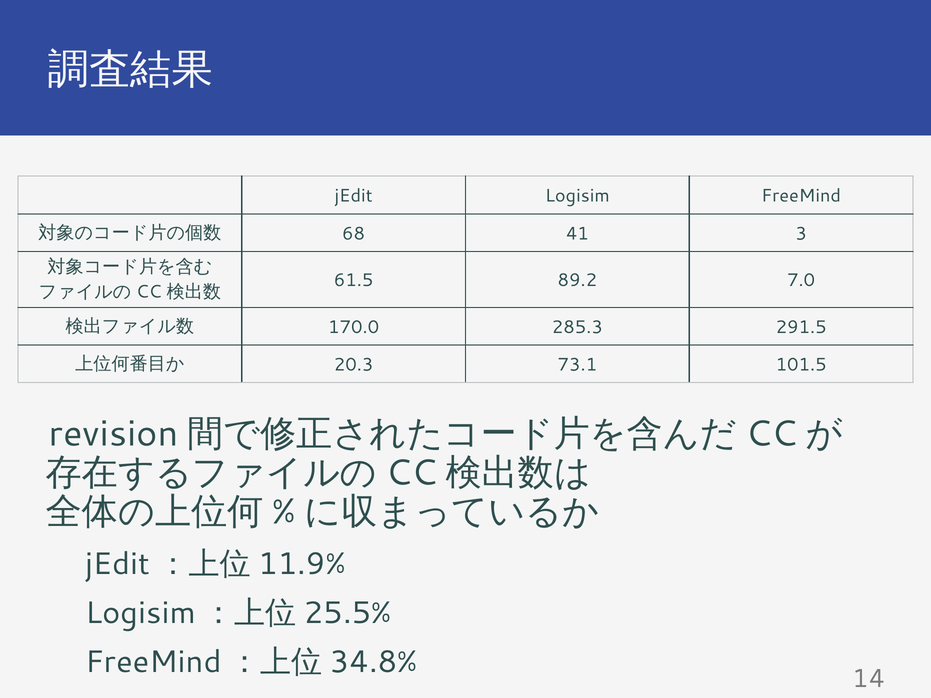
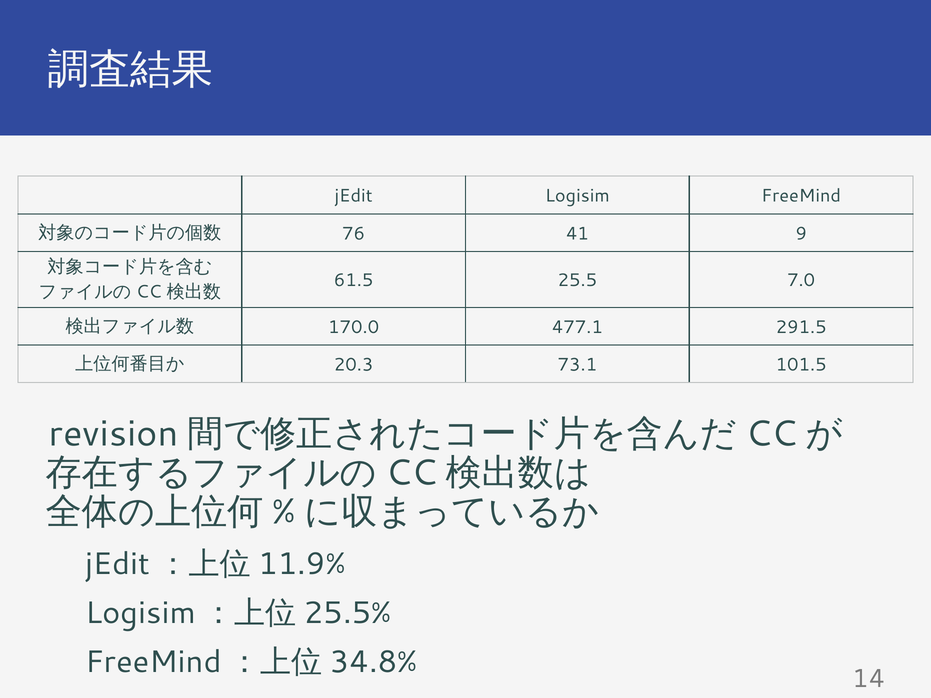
68: 68 -> 76 (354, 234)
3: 3 -> 9 (801, 234)
89.2: 89.2 -> 25.5 (577, 281)
285.3: 285.3 -> 477.1 (577, 327)
